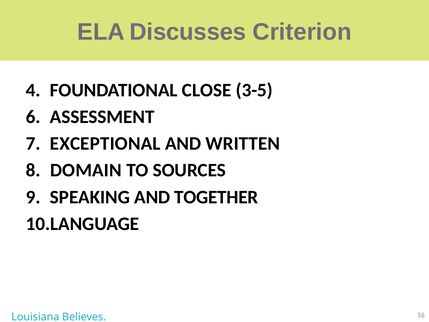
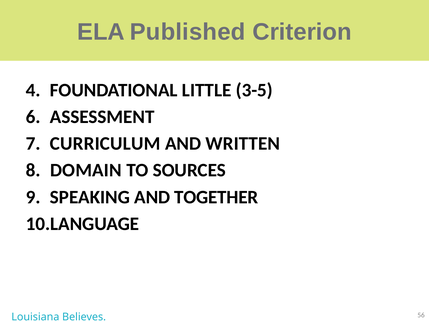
Discusses: Discusses -> Published (188, 32)
CLOSE: CLOSE -> LITTLE (207, 90)
EXCEPTIONAL: EXCEPTIONAL -> CURRICULUM (105, 143)
